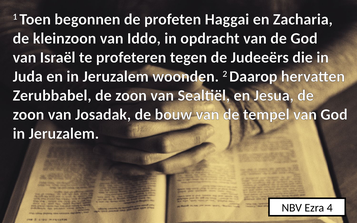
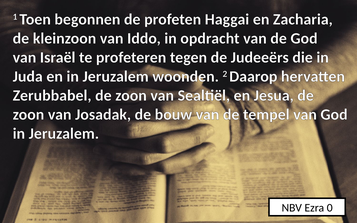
4: 4 -> 0 (330, 208)
